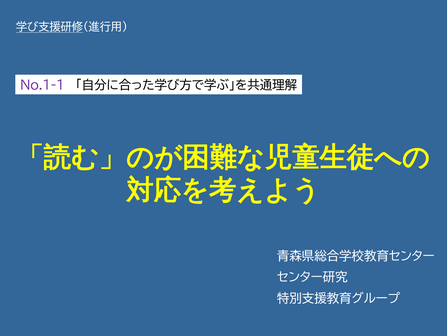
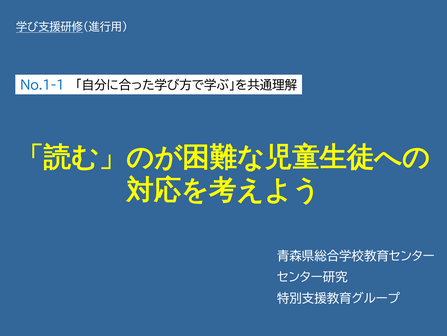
No.1-1 colour: purple -> blue (42, 85)
